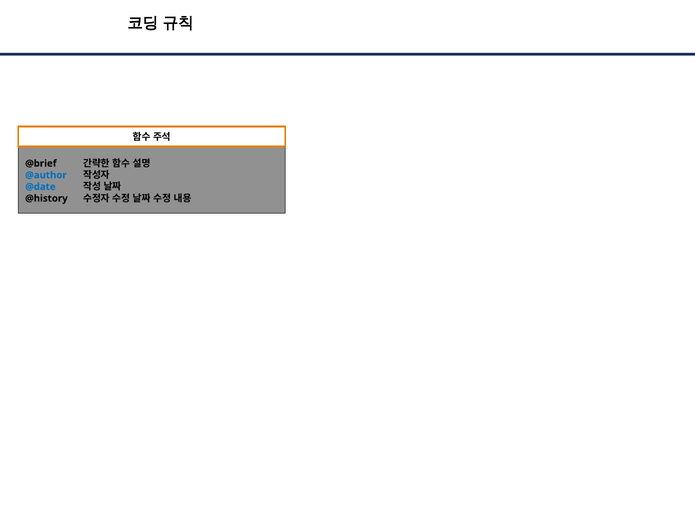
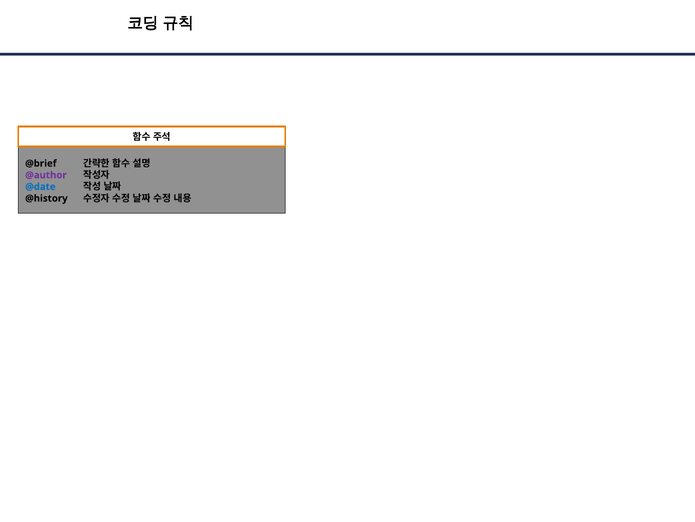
@author colour: blue -> purple (46, 175)
